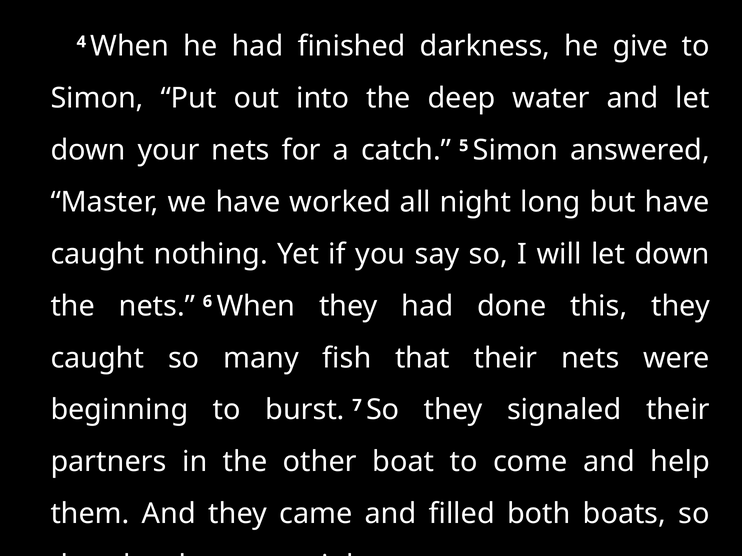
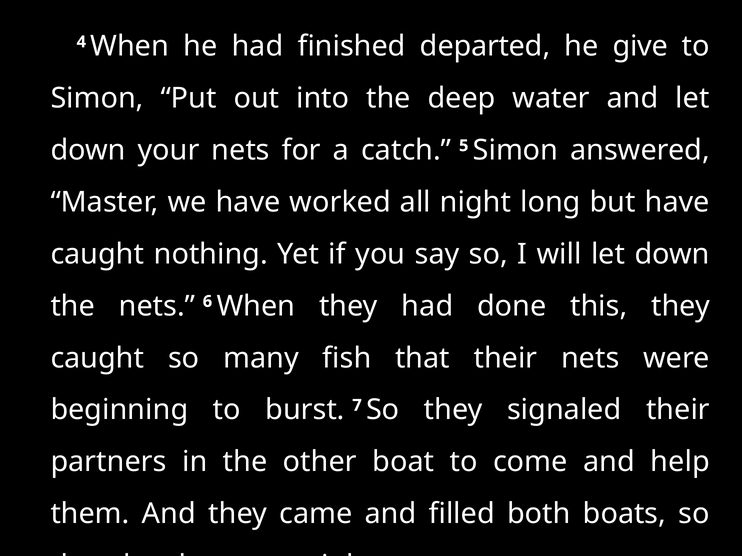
darkness: darkness -> departed (485, 47)
